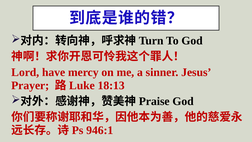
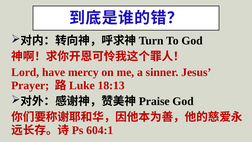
946:1: 946:1 -> 604:1 (100, 130)
